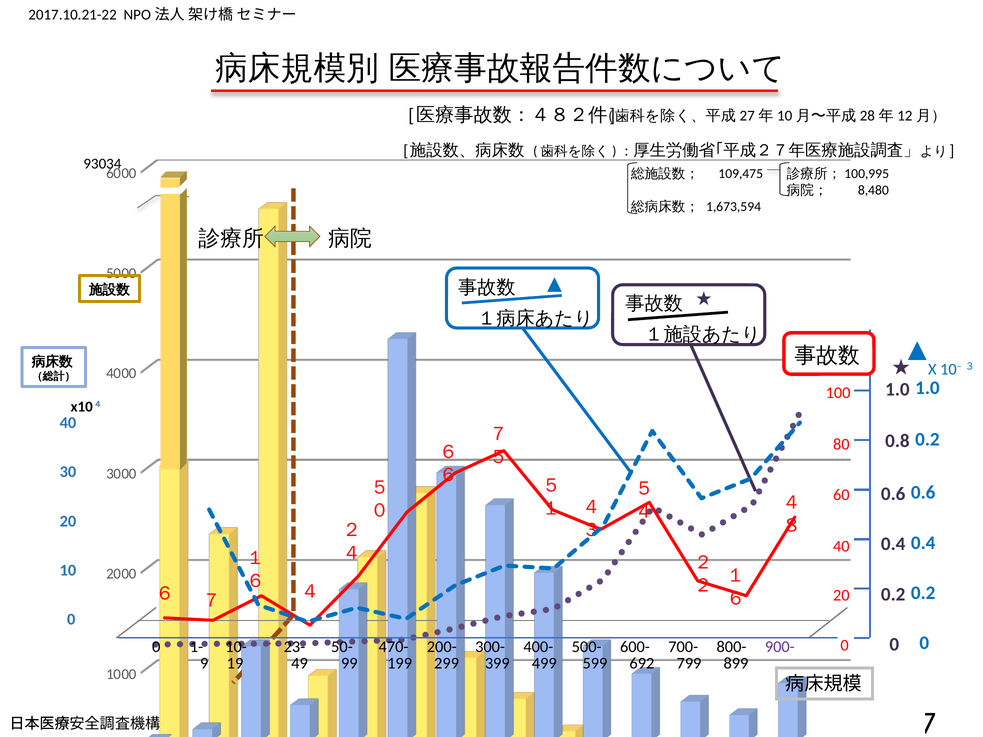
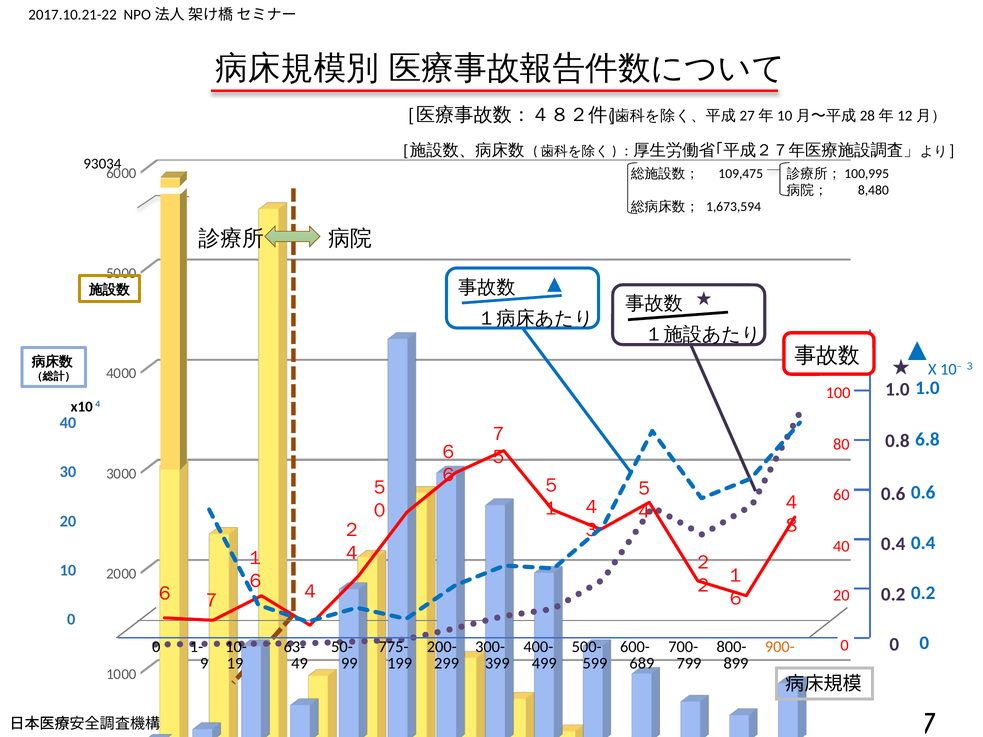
0.2: 0.2 -> 6.8 (927, 440)
23-: 23- -> 63- (294, 647)
470-: 470- -> 775- (394, 647)
900- colour: purple -> orange (780, 647)
692: 692 -> 689 (642, 664)
